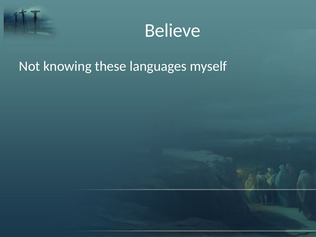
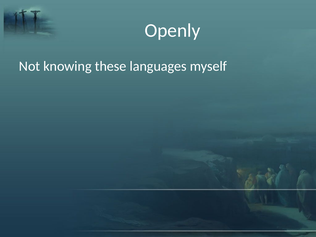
Believe: Believe -> Openly (172, 31)
